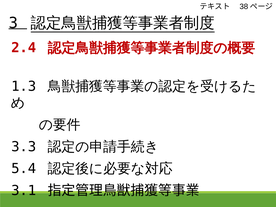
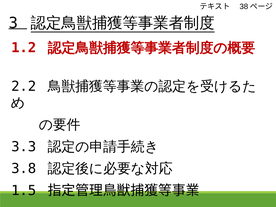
2.4: 2.4 -> 1.2 (24, 48)
1.3: 1.3 -> 2.2 (24, 86)
5.4: 5.4 -> 3.8 (24, 169)
3.1: 3.1 -> 1.5 (24, 191)
